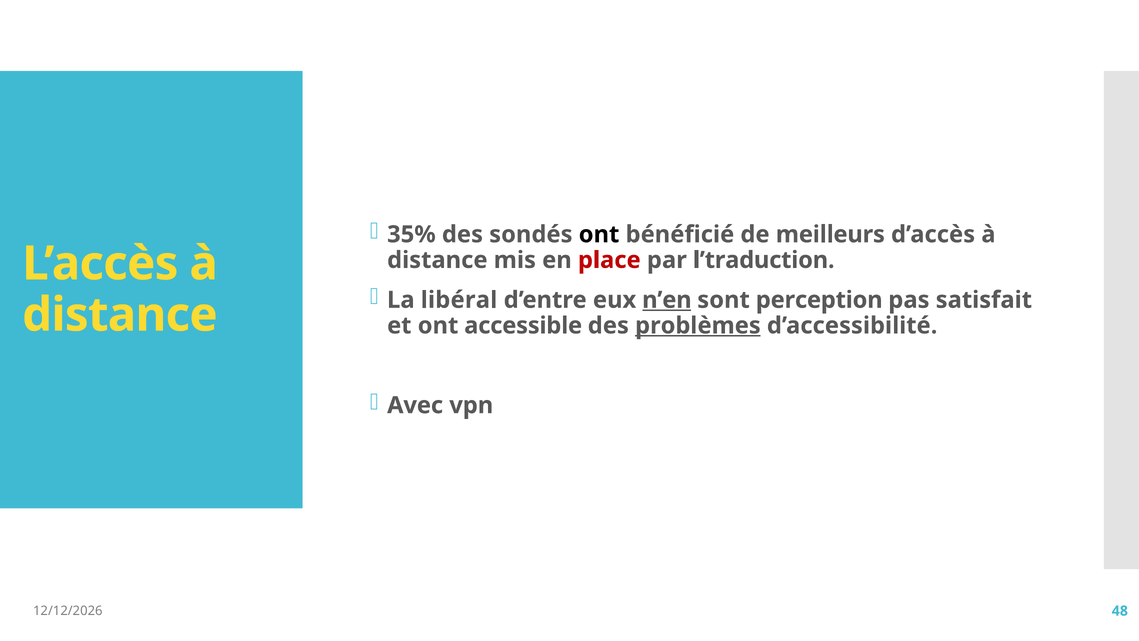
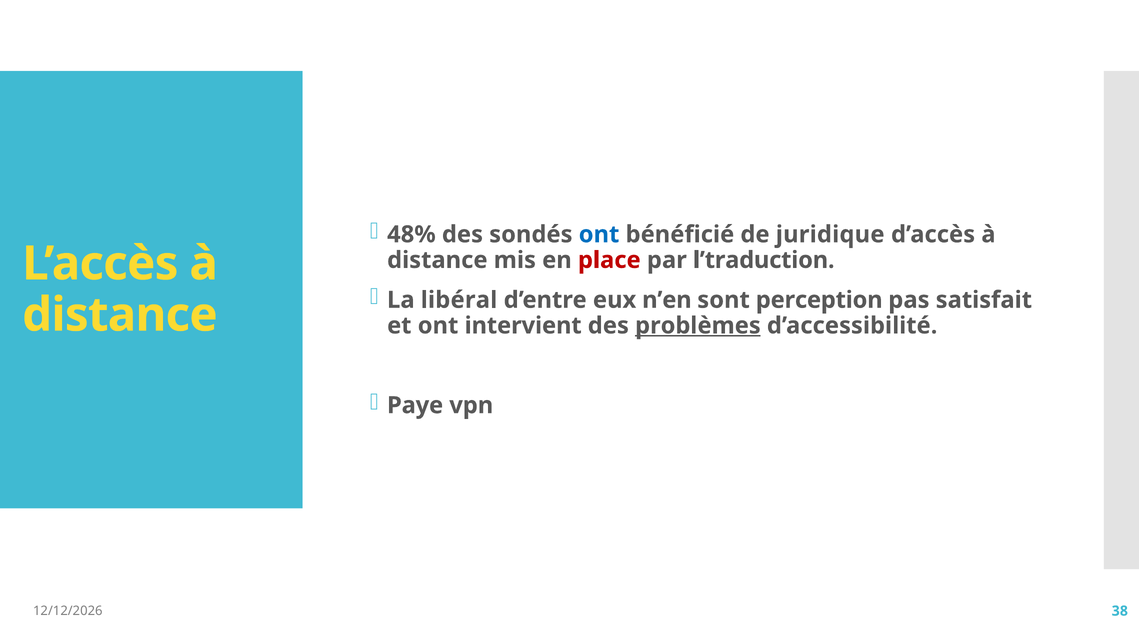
35%: 35% -> 48% (411, 234)
ont colour: black -> blue (599, 234)
meilleurs: meilleurs -> juridique (830, 234)
n’en underline: present -> none (667, 300)
accessible: accessible -> intervient (523, 325)
Avec: Avec -> Paye (415, 405)
48: 48 -> 38 (1120, 611)
